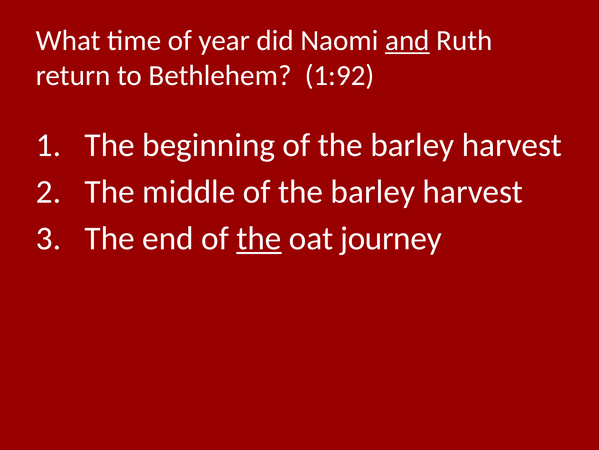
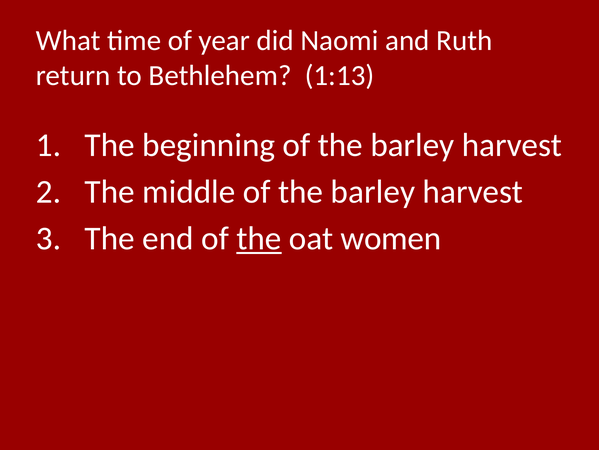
and underline: present -> none (407, 40)
1:92: 1:92 -> 1:13 (340, 75)
journey: journey -> women (391, 238)
